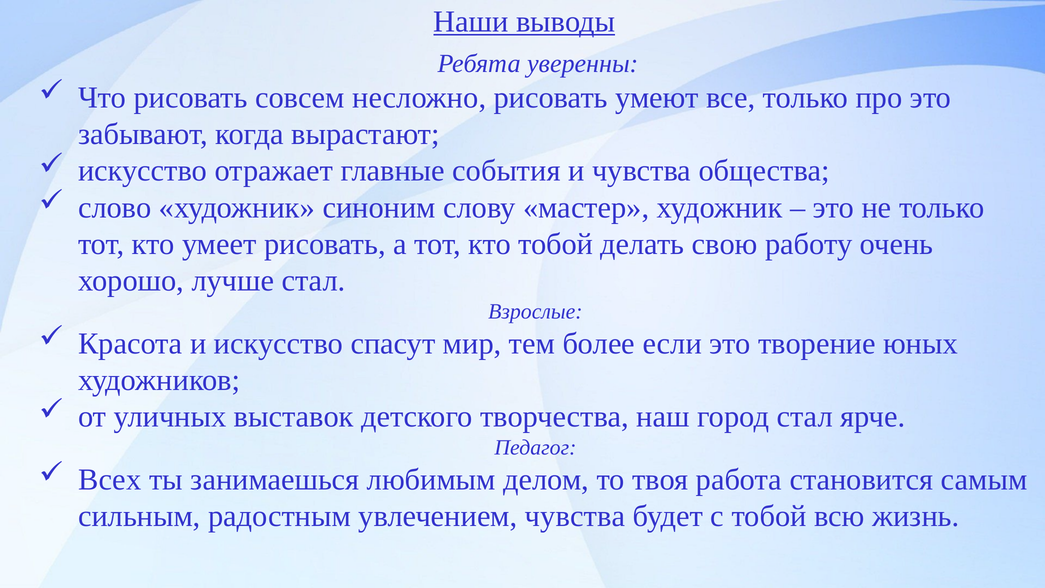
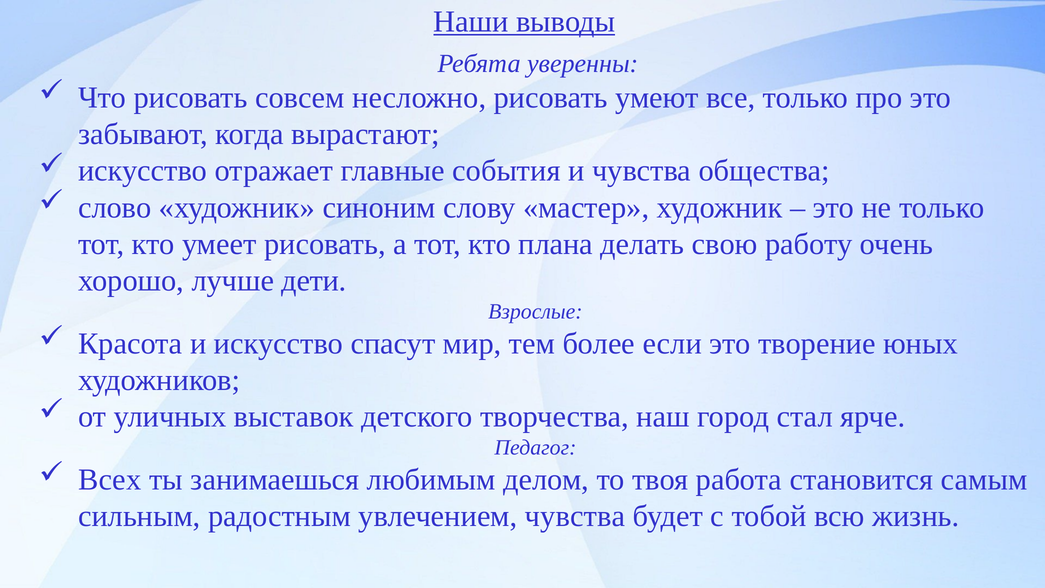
кто тобой: тобой -> плана (556, 244)
лучше стал: стал -> дети (314, 281)
